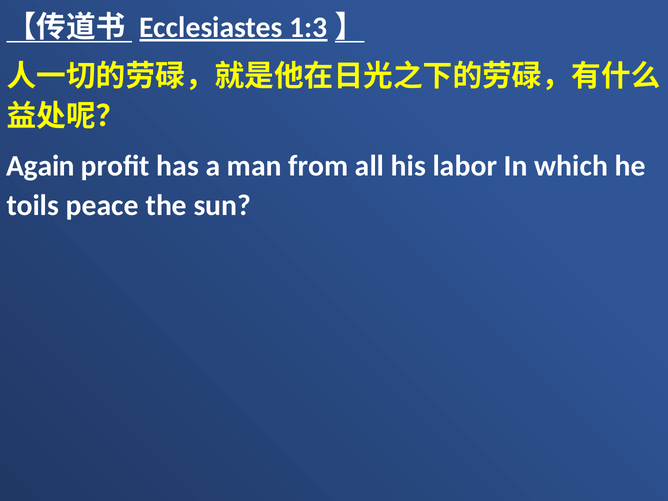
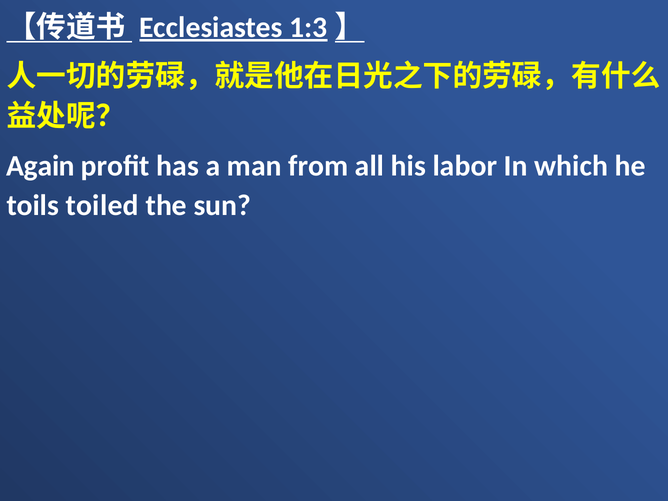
peace: peace -> toiled (102, 206)
